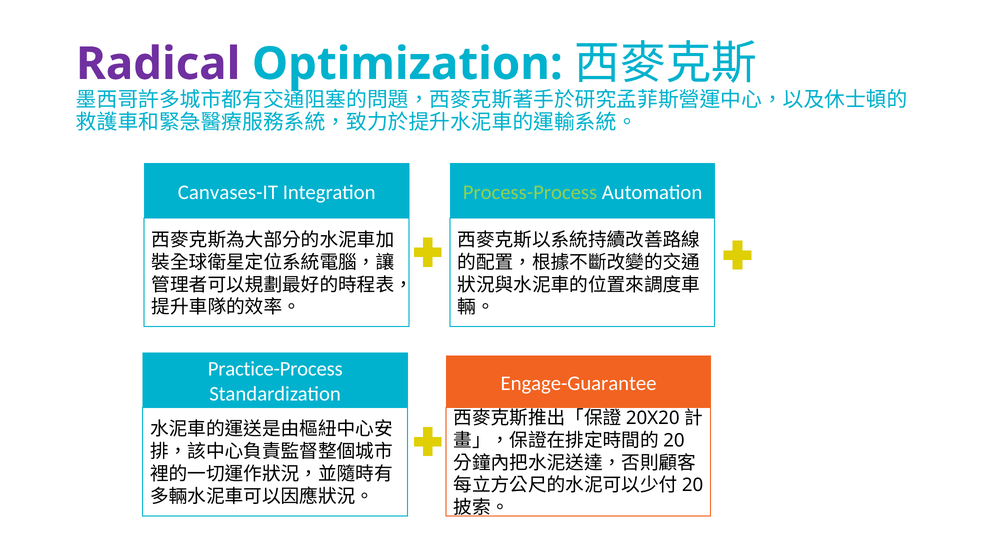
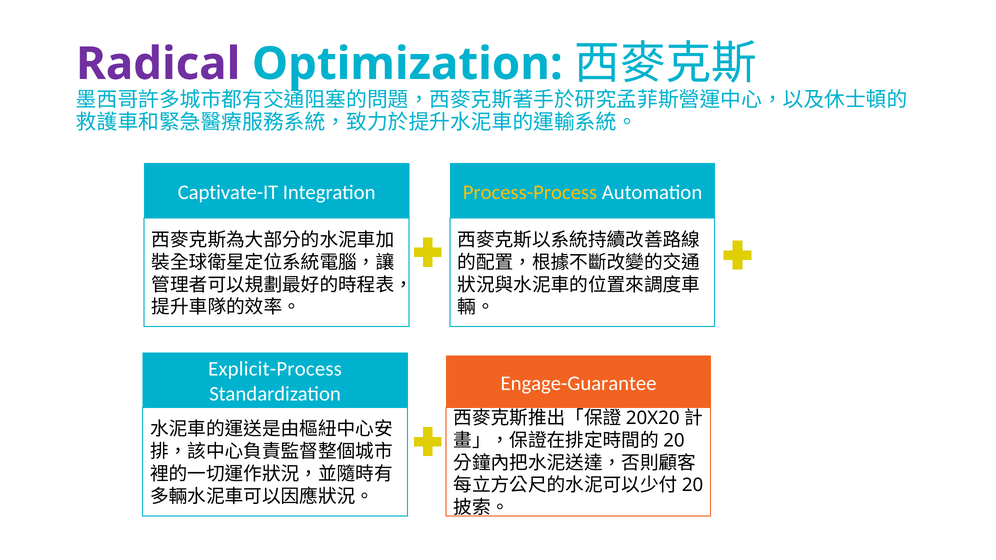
Canvases-IT: Canvases-IT -> Captivate-IT (228, 192)
Process-Process colour: light green -> yellow (530, 192)
Practice-Process: Practice-Process -> Explicit-Process (275, 369)
